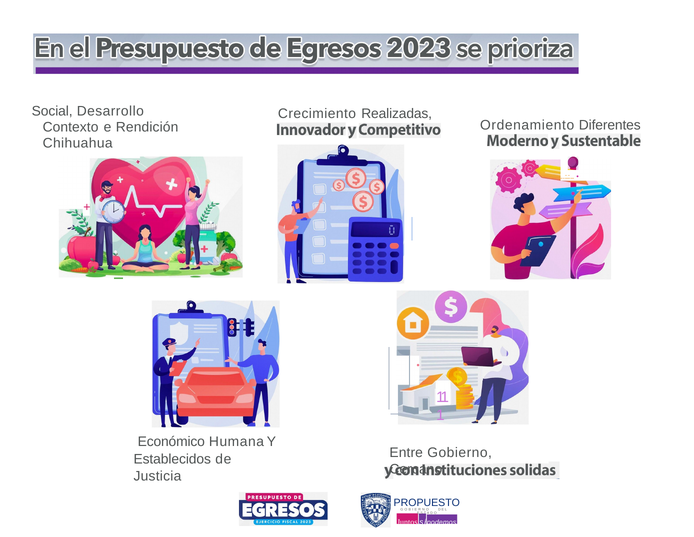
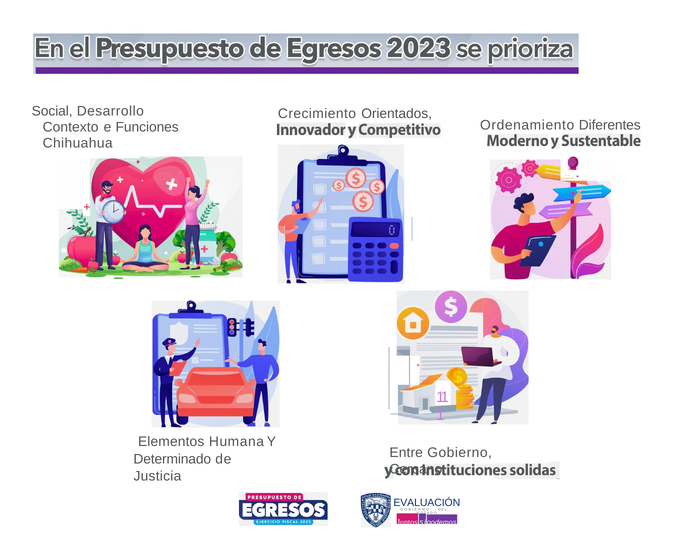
Realizadas: Realizadas -> Orientados (397, 114)
Rendición: Rendición -> Funciones (147, 127)
Económico: Económico -> Elementos (171, 441)
Establecidos: Establecidos -> Determinado (172, 459)
PROPUESTO: PROPUESTO -> EVALUACIÓN (427, 502)
